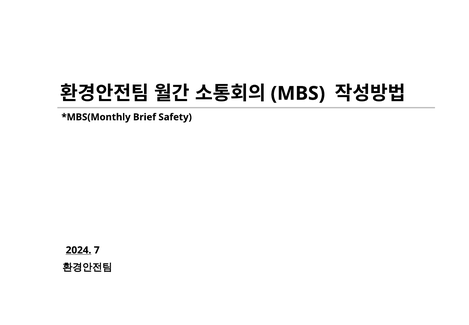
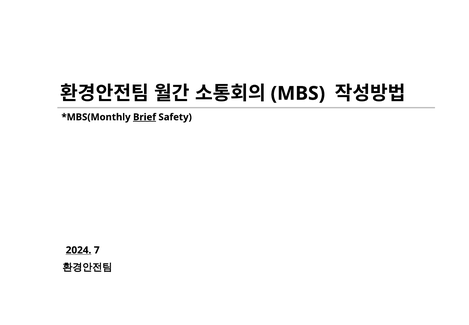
Brief underline: none -> present (145, 117)
